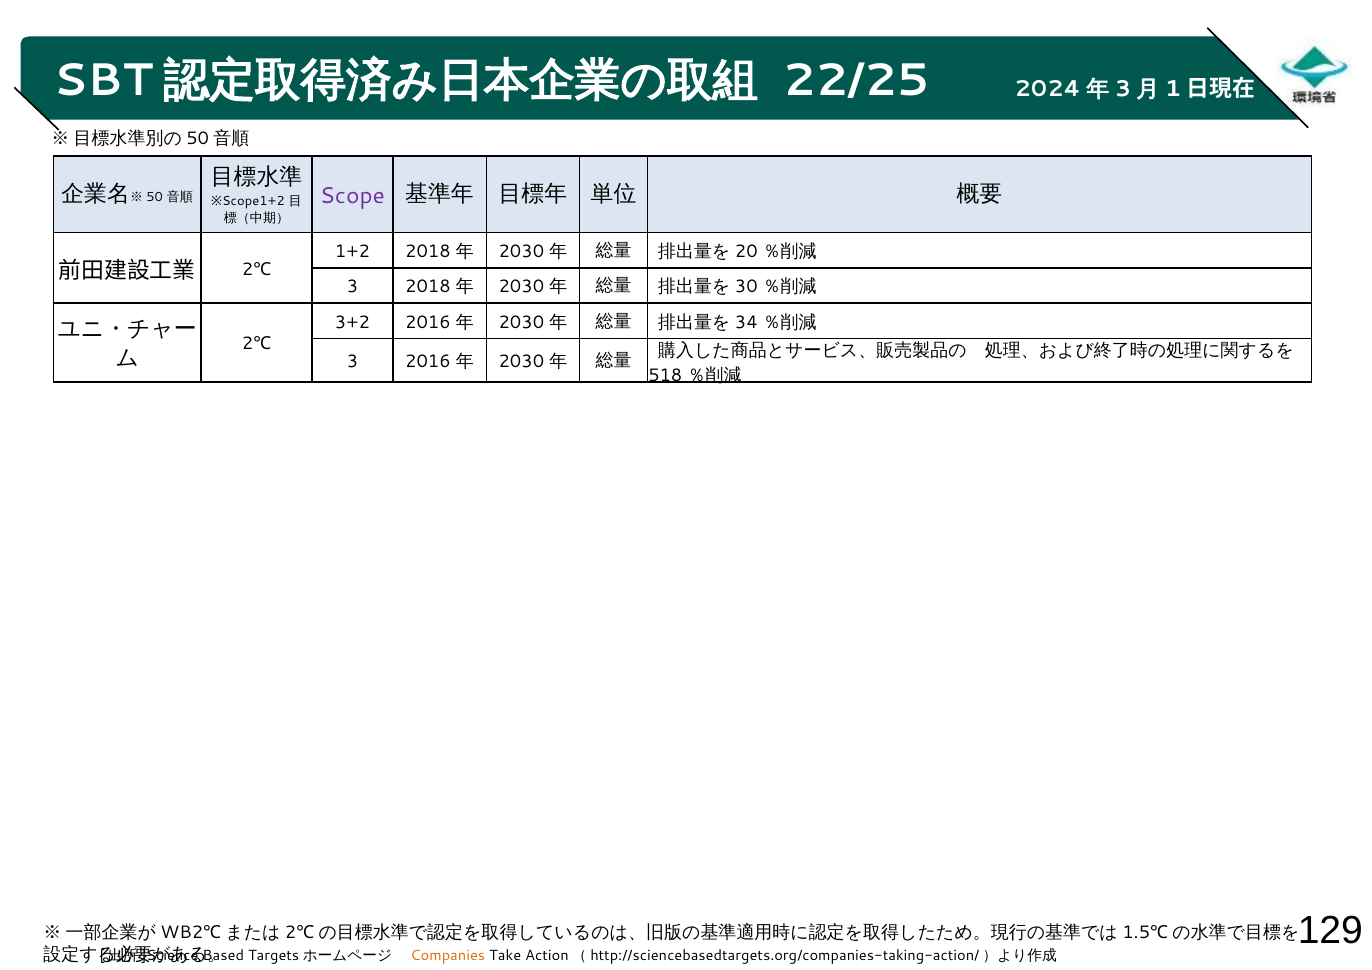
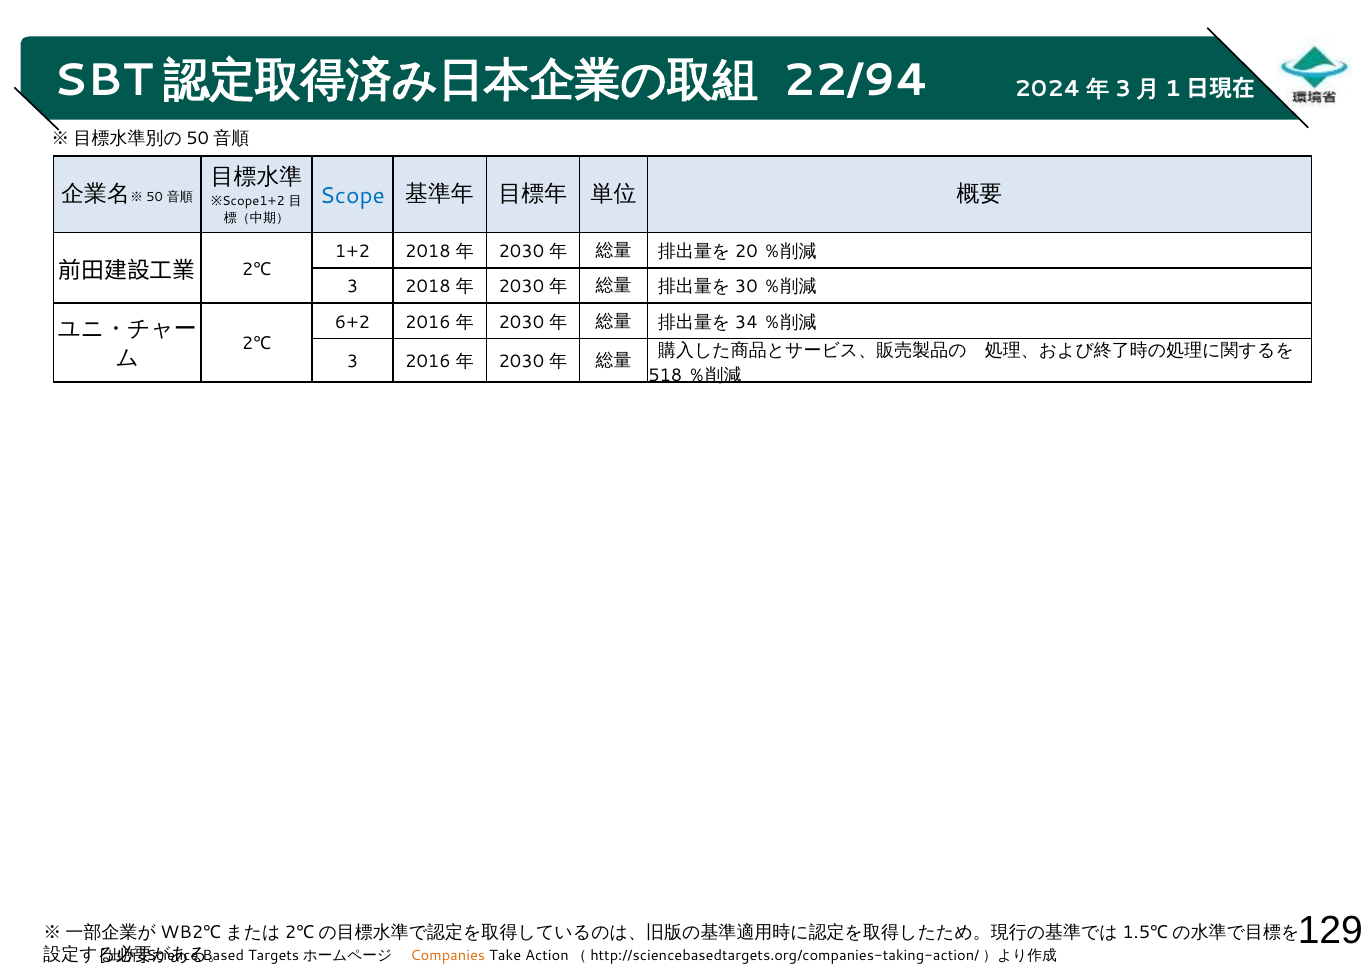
22/25: 22/25 -> 22/94 (856, 80)
Scope colour: purple -> blue (352, 196)
3+2: 3+2 -> 6+2 (352, 322)
